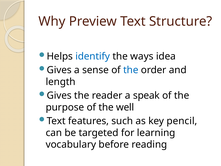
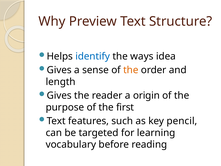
the colour: blue -> orange (131, 70)
speak: speak -> origin (146, 95)
well: well -> first (125, 107)
